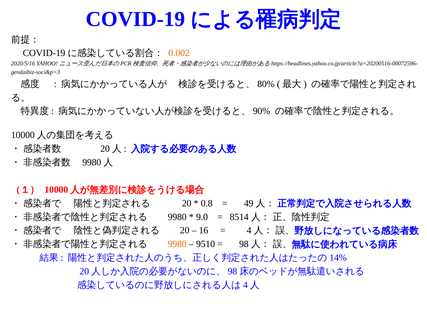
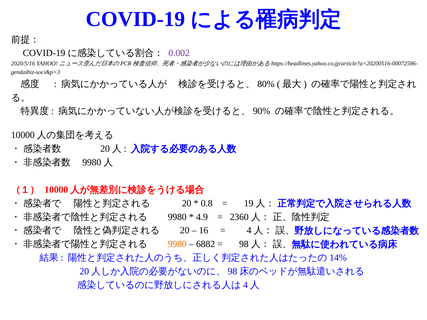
0.002 colour: orange -> purple (179, 53)
49: 49 -> 19 (249, 203)
9.0: 9.0 -> 4.9 (202, 217)
8514: 8514 -> 2360 (239, 217)
9510: 9510 -> 6882 (206, 244)
